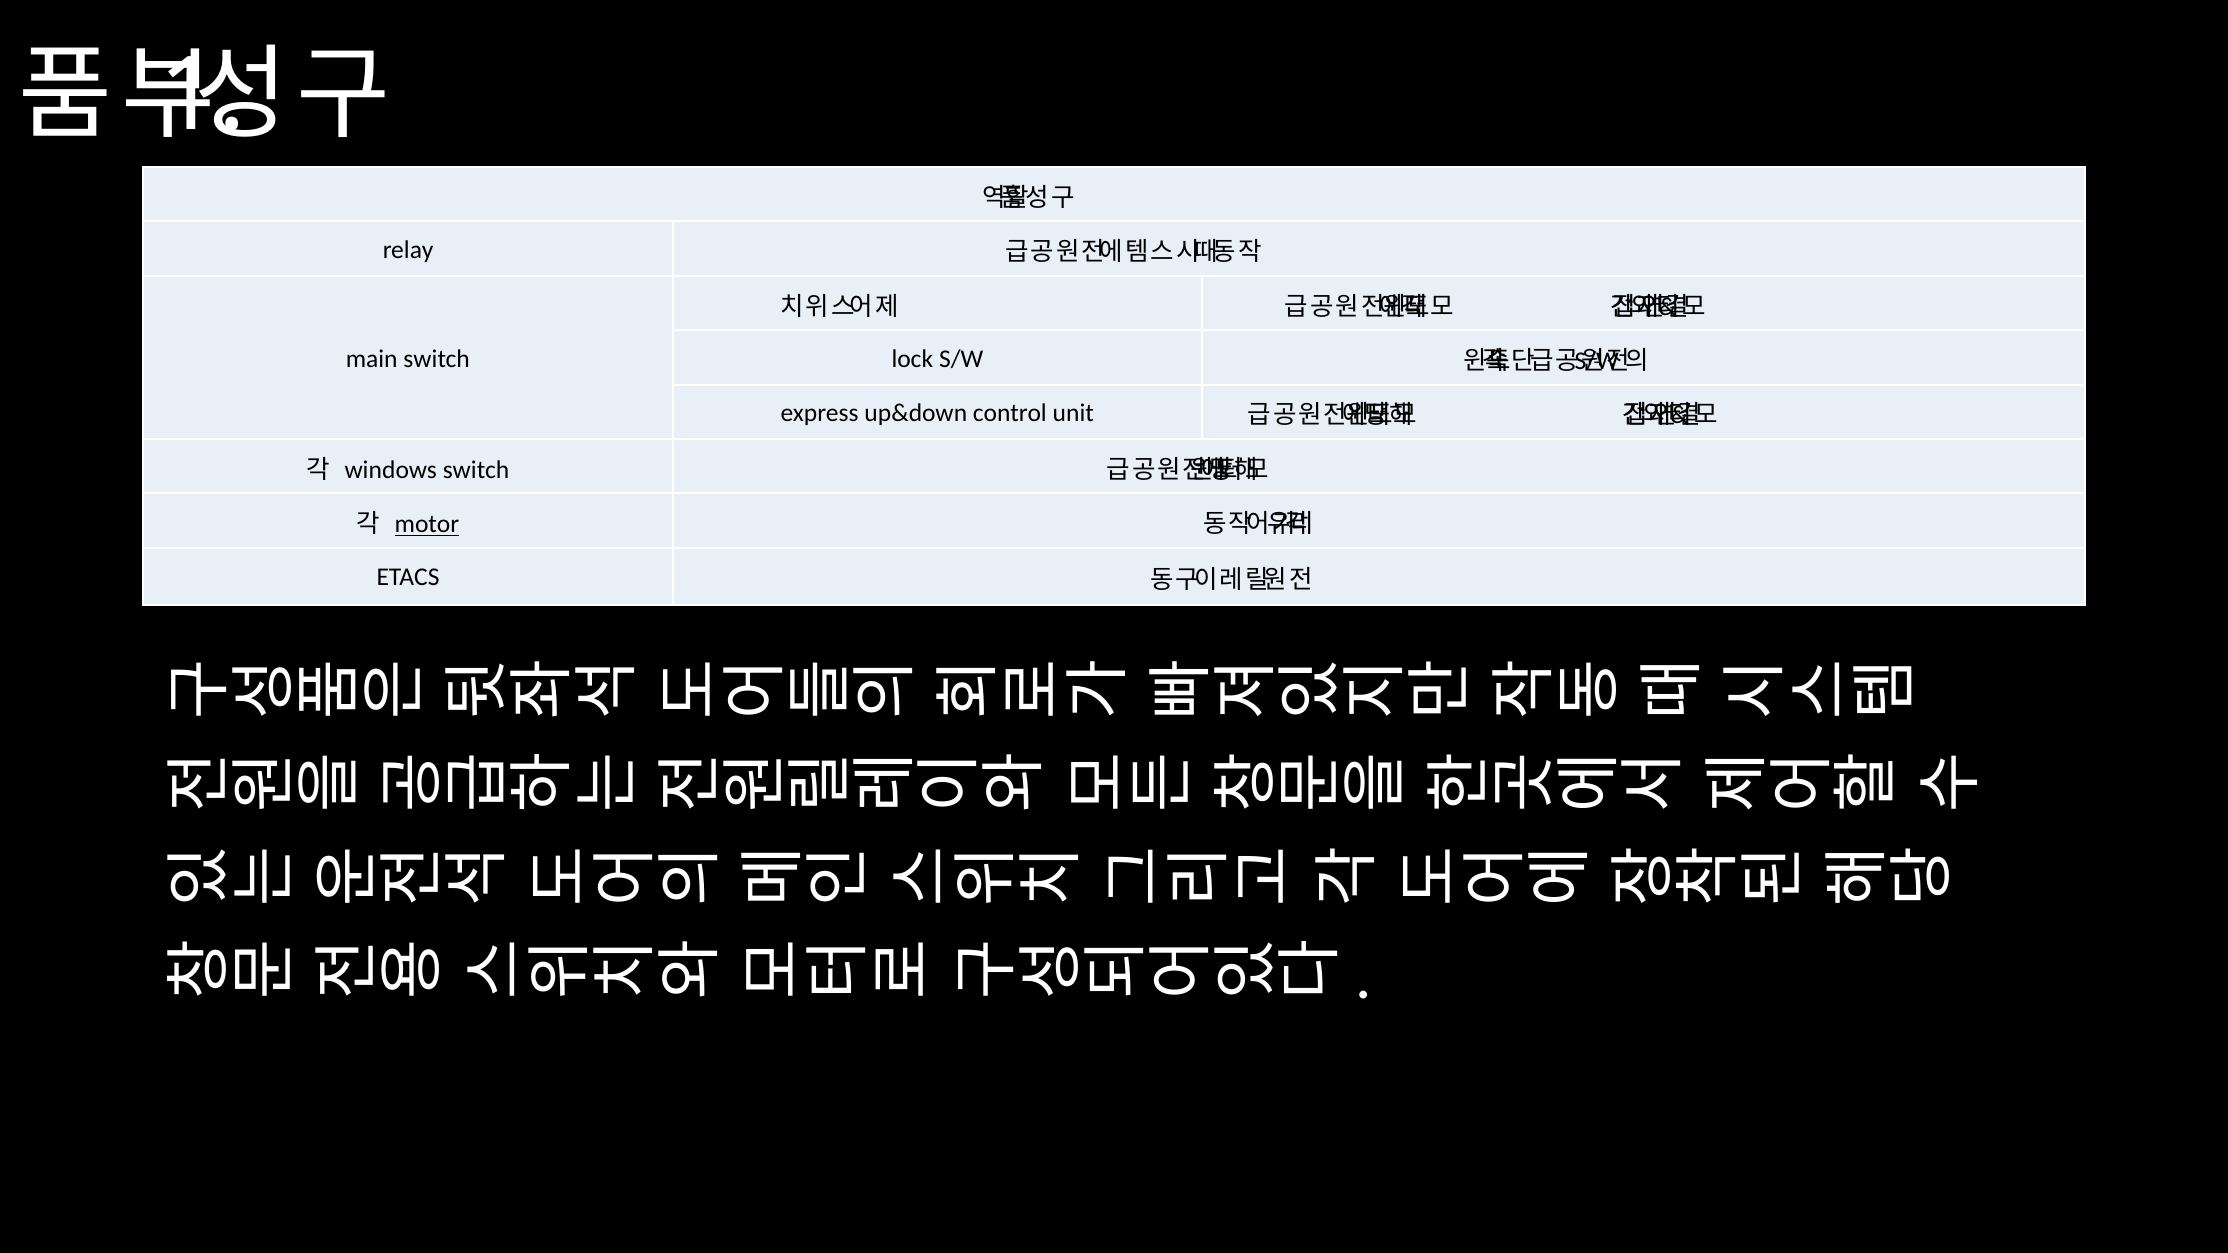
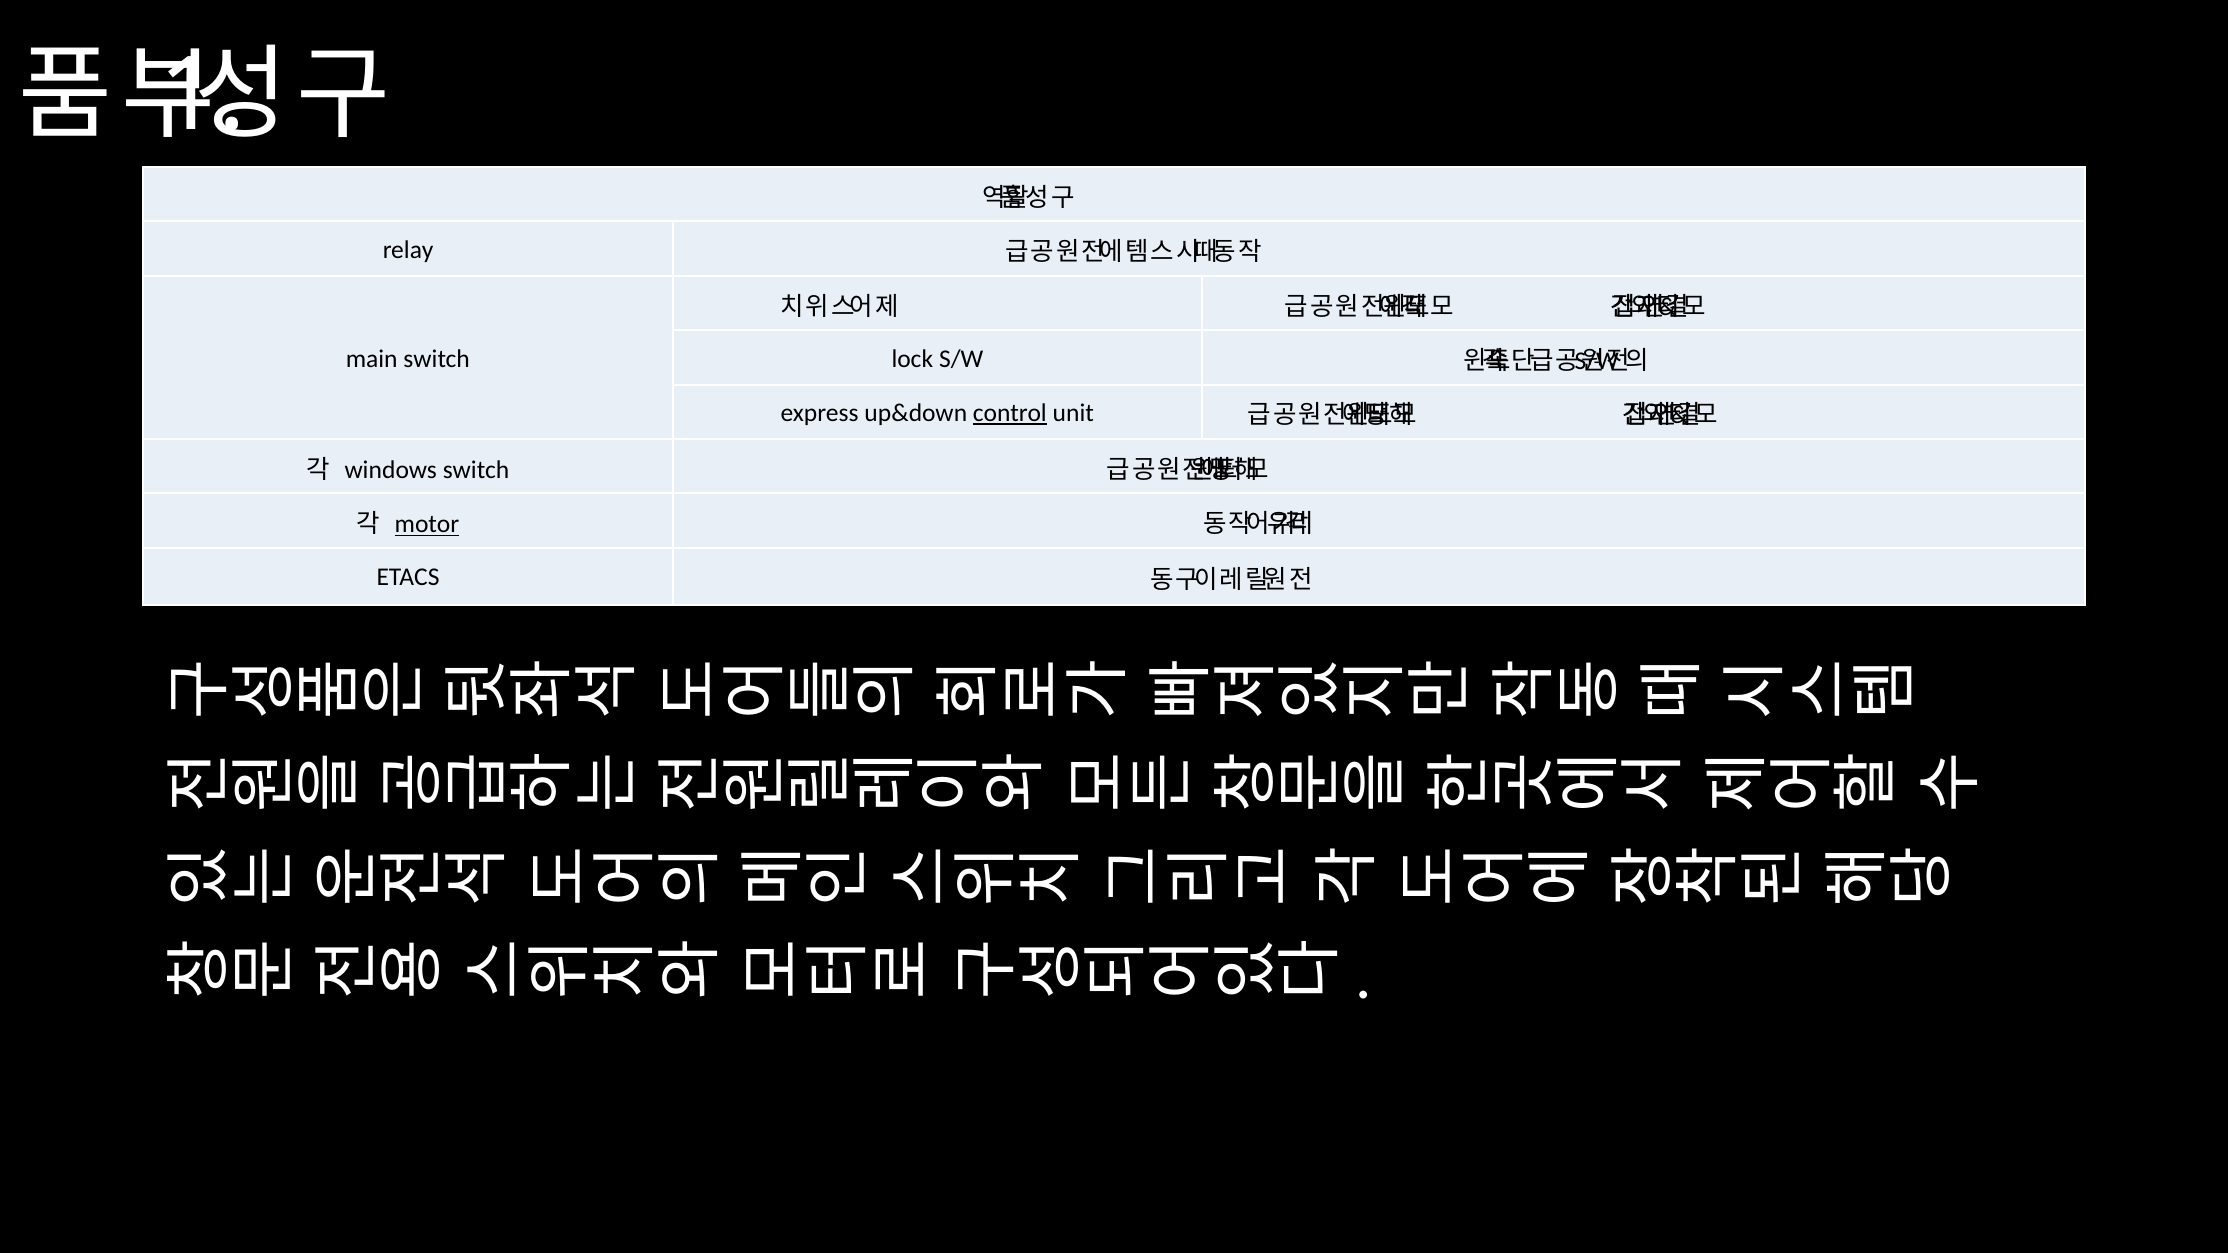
control underline: none -> present (1010, 413)
